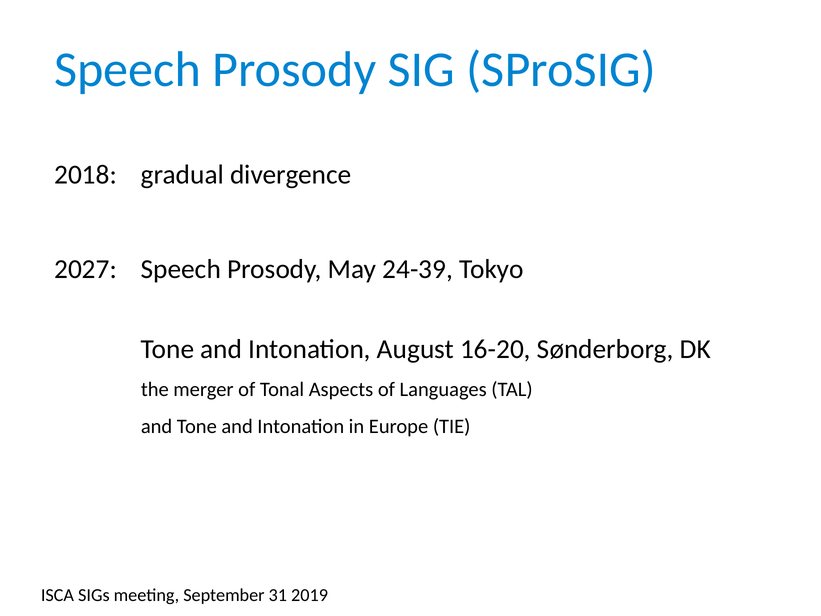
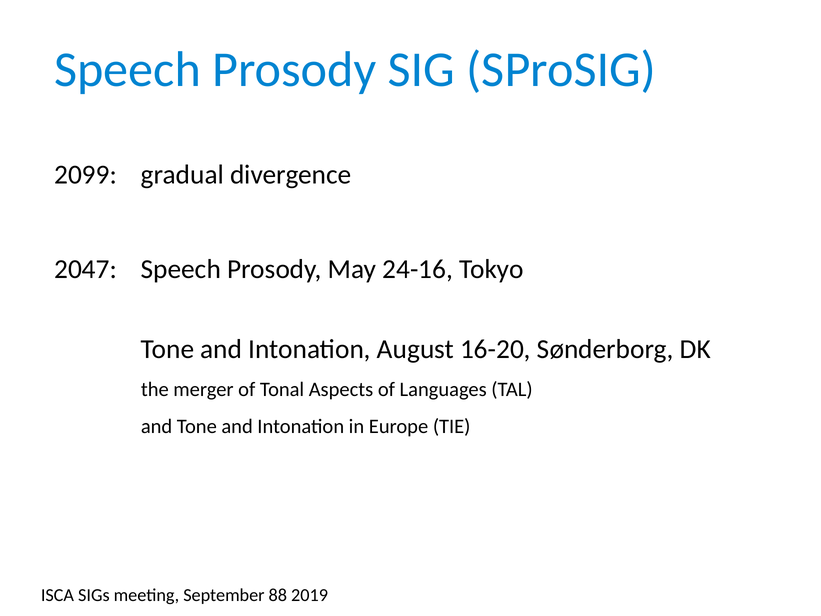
2018: 2018 -> 2099 (86, 175)
2027: 2027 -> 2047 (86, 269)
24-39: 24-39 -> 24-16 (418, 269)
31: 31 -> 88 (278, 595)
